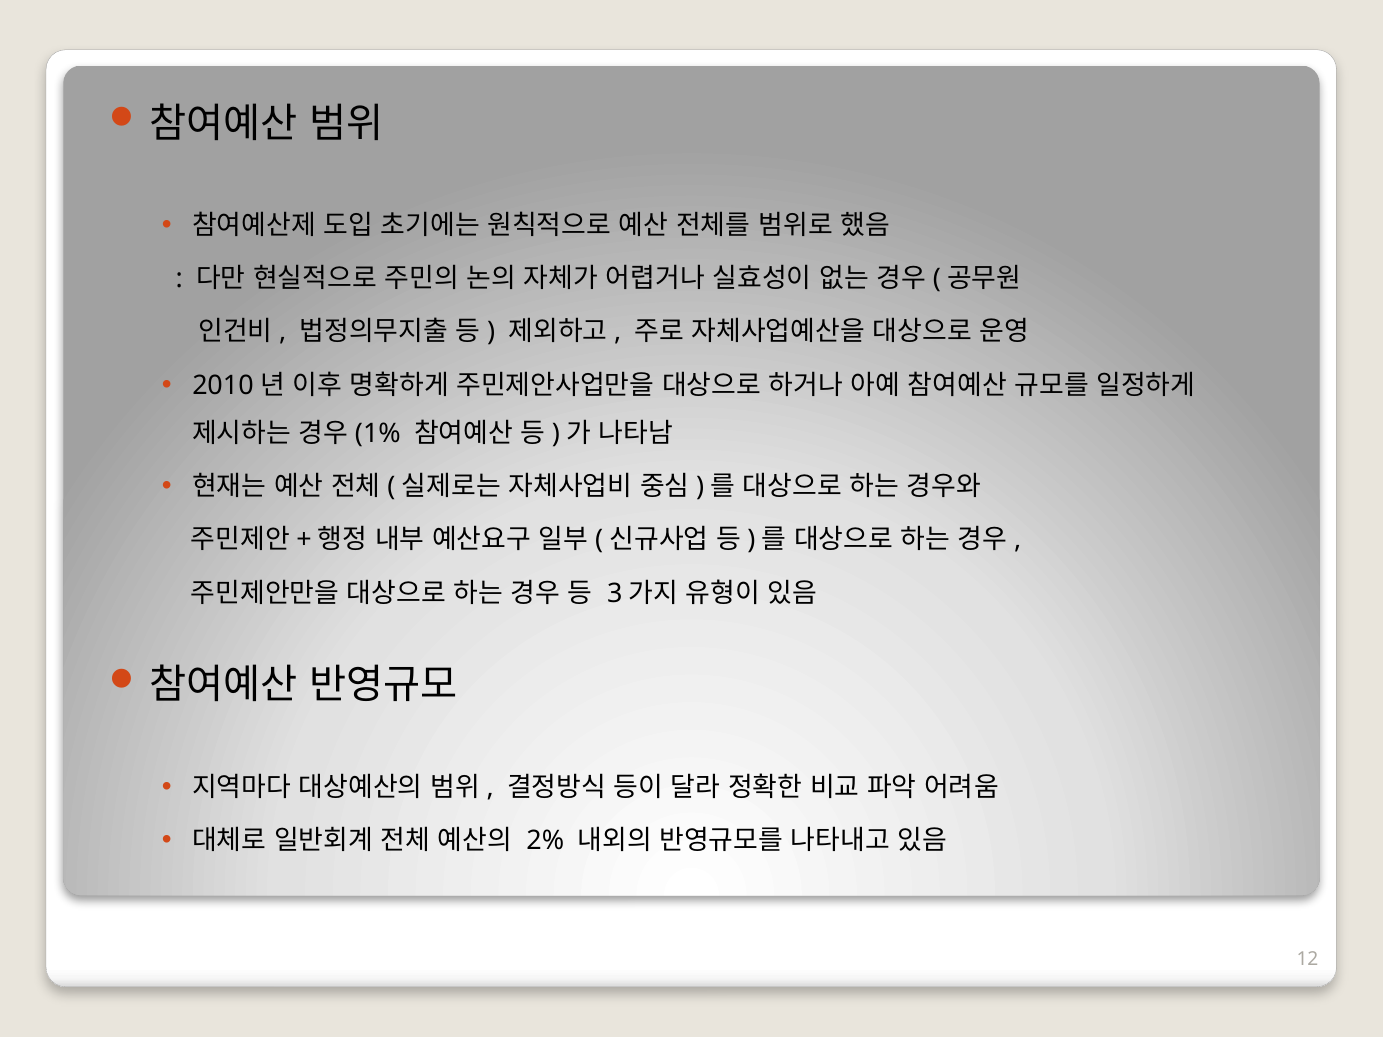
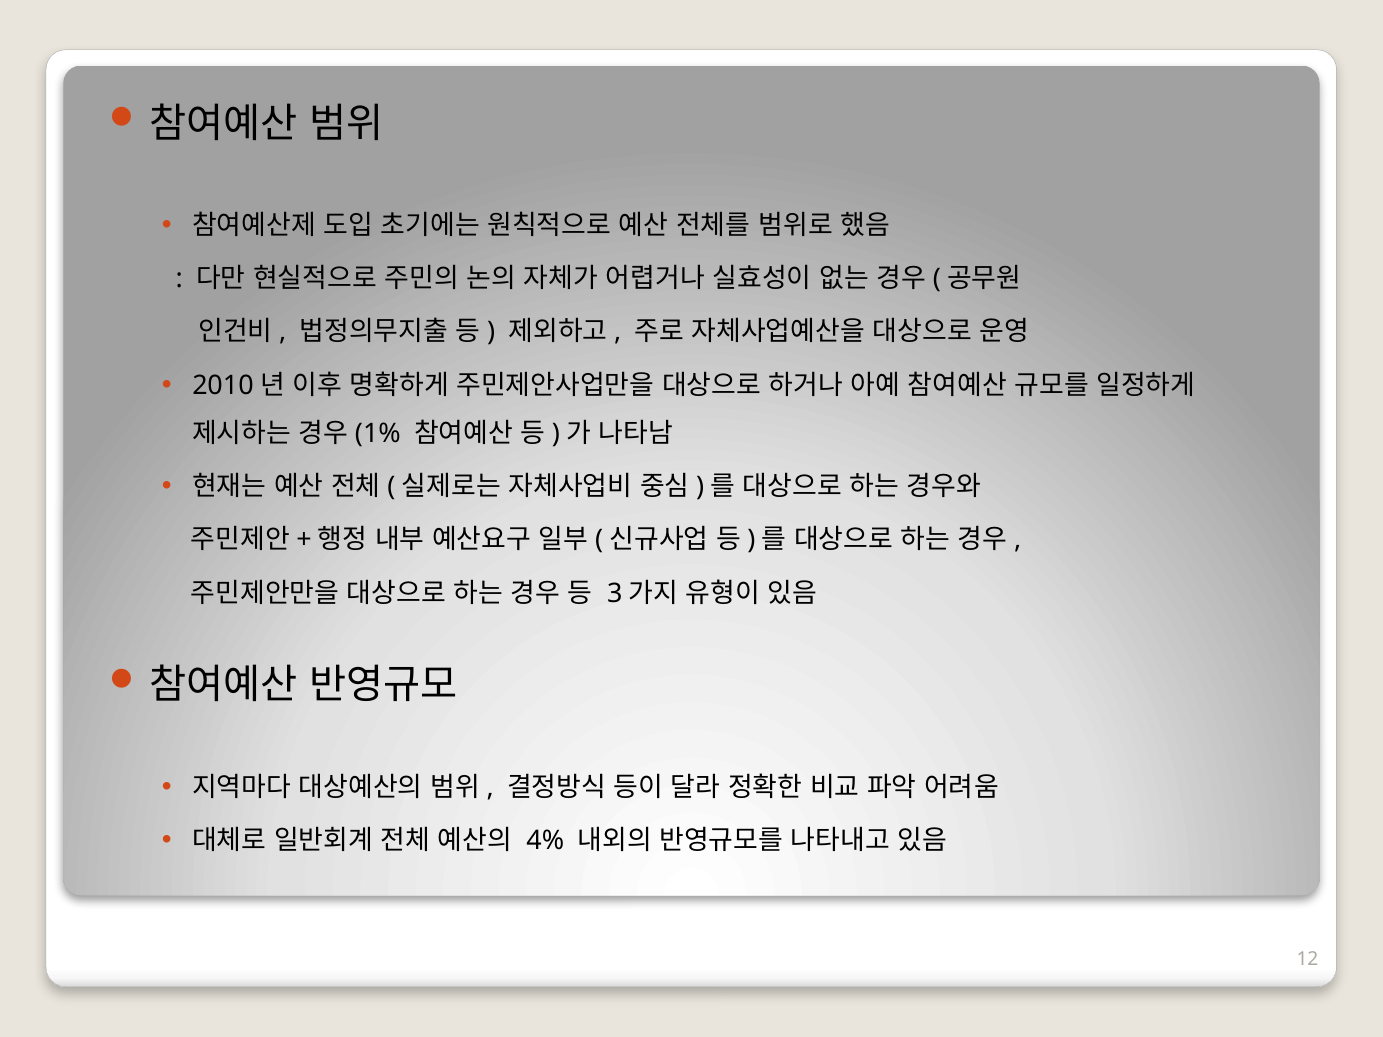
2%: 2% -> 4% (545, 841)
